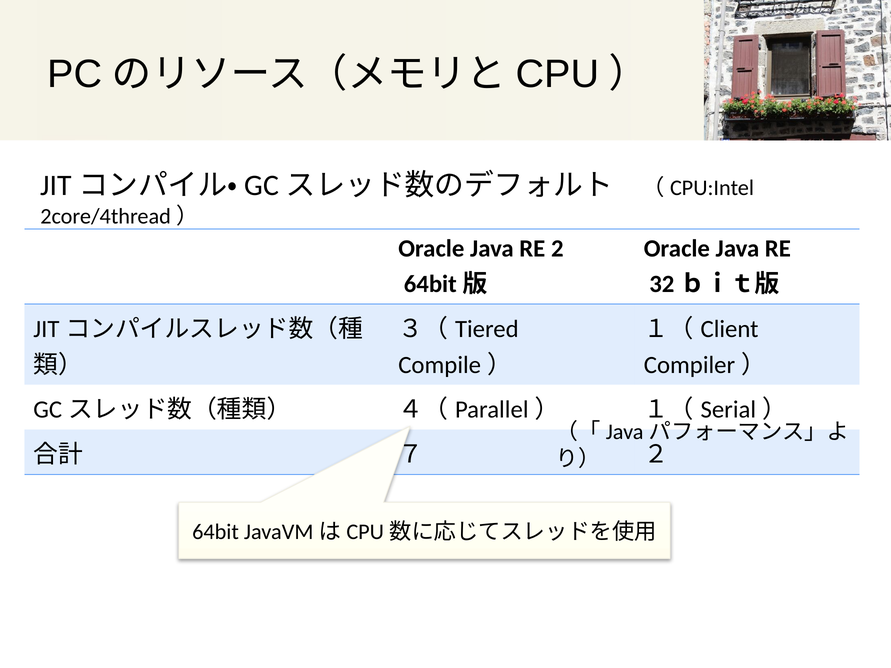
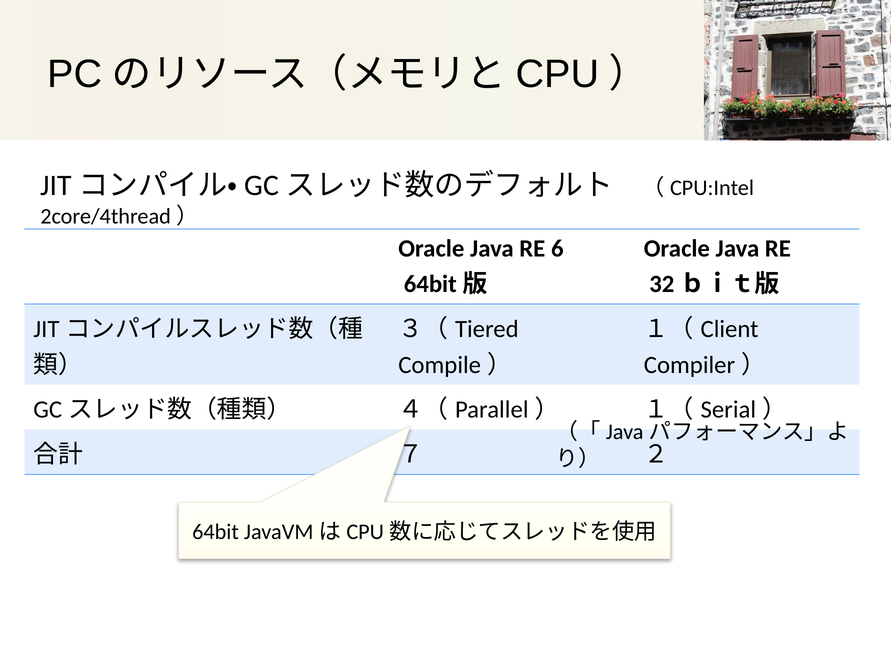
2: 2 -> 6 (557, 249)
